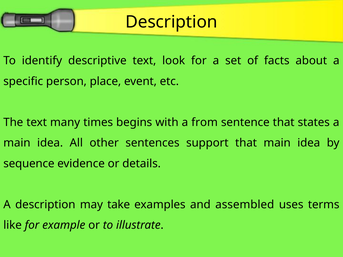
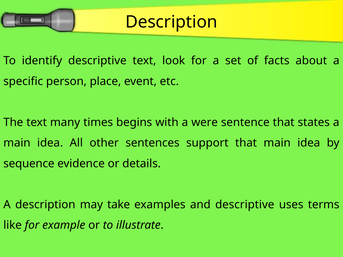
from: from -> were (205, 122)
and assembled: assembled -> descriptive (245, 205)
